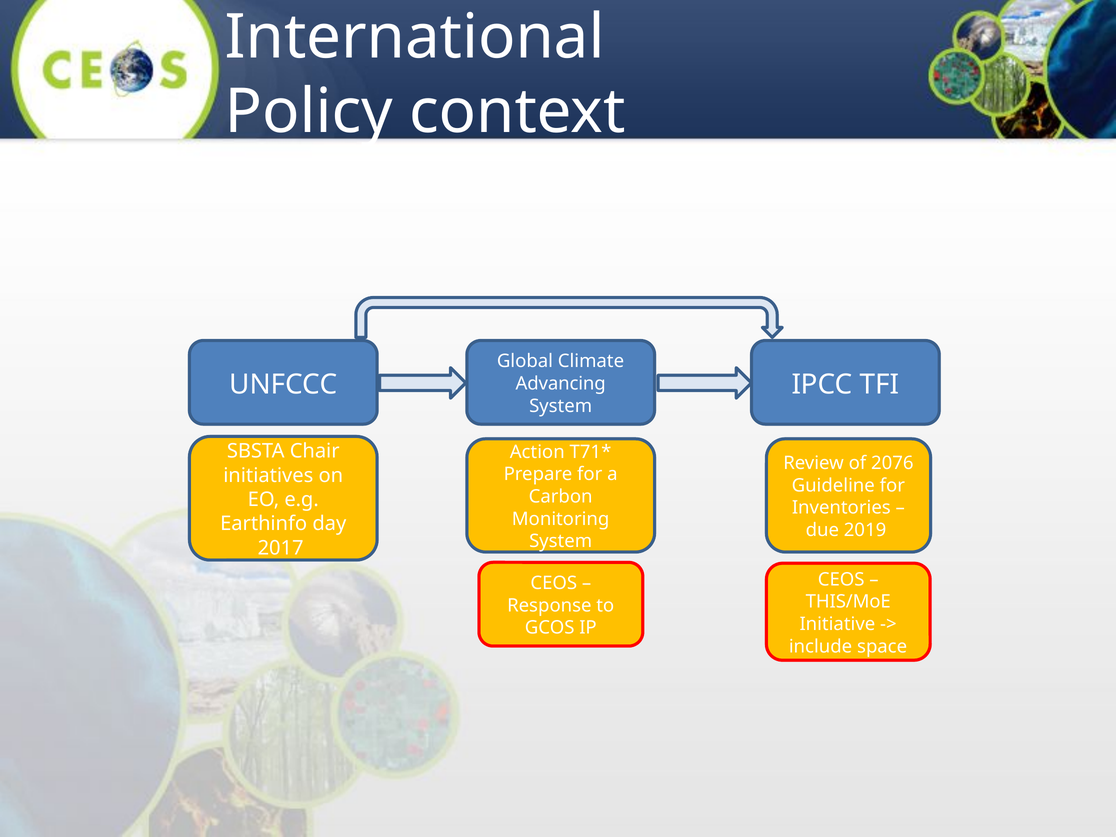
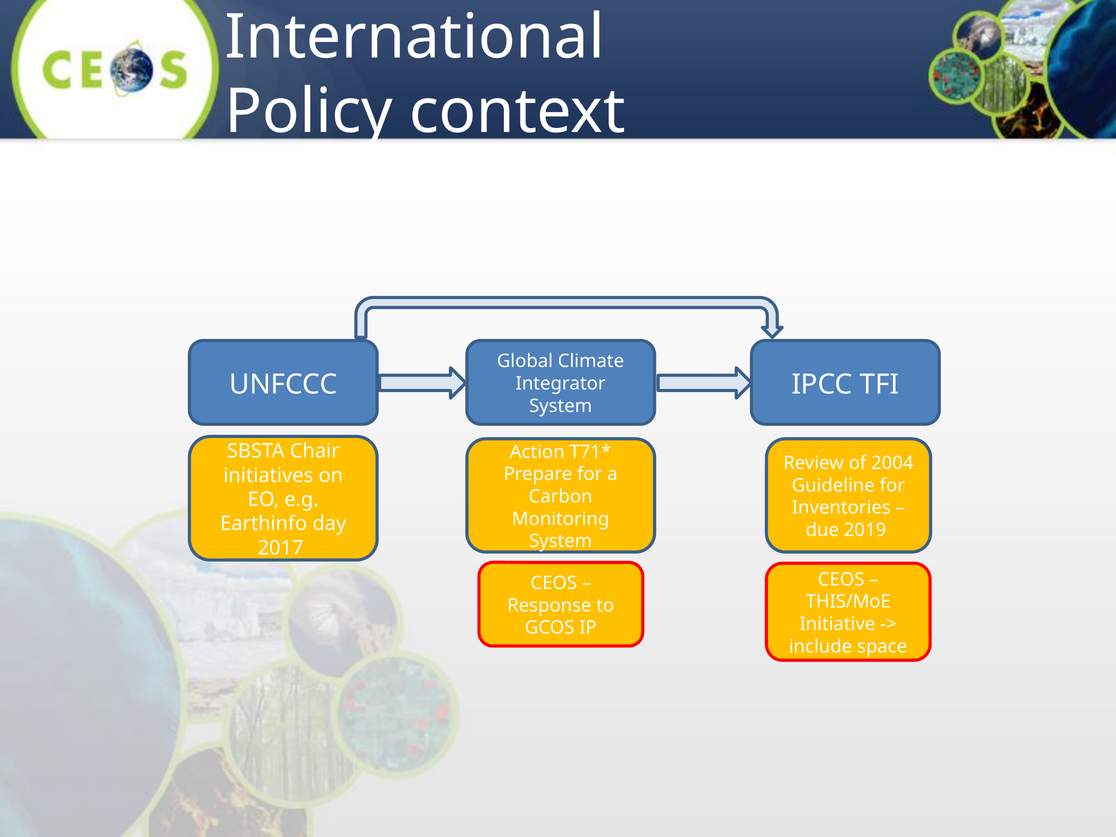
Advancing: Advancing -> Integrator (561, 384)
2076: 2076 -> 2004 (892, 463)
